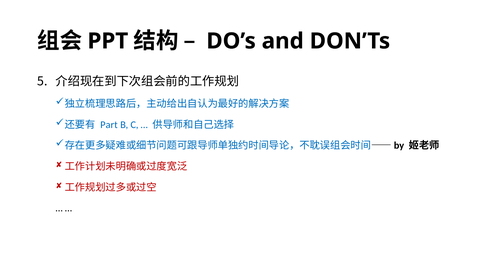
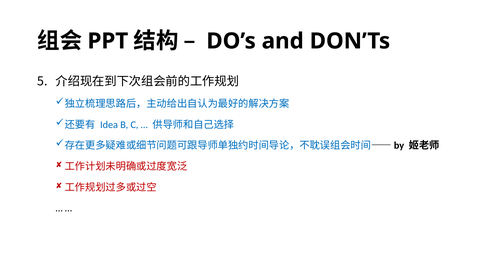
Part: Part -> Idea (109, 125)
